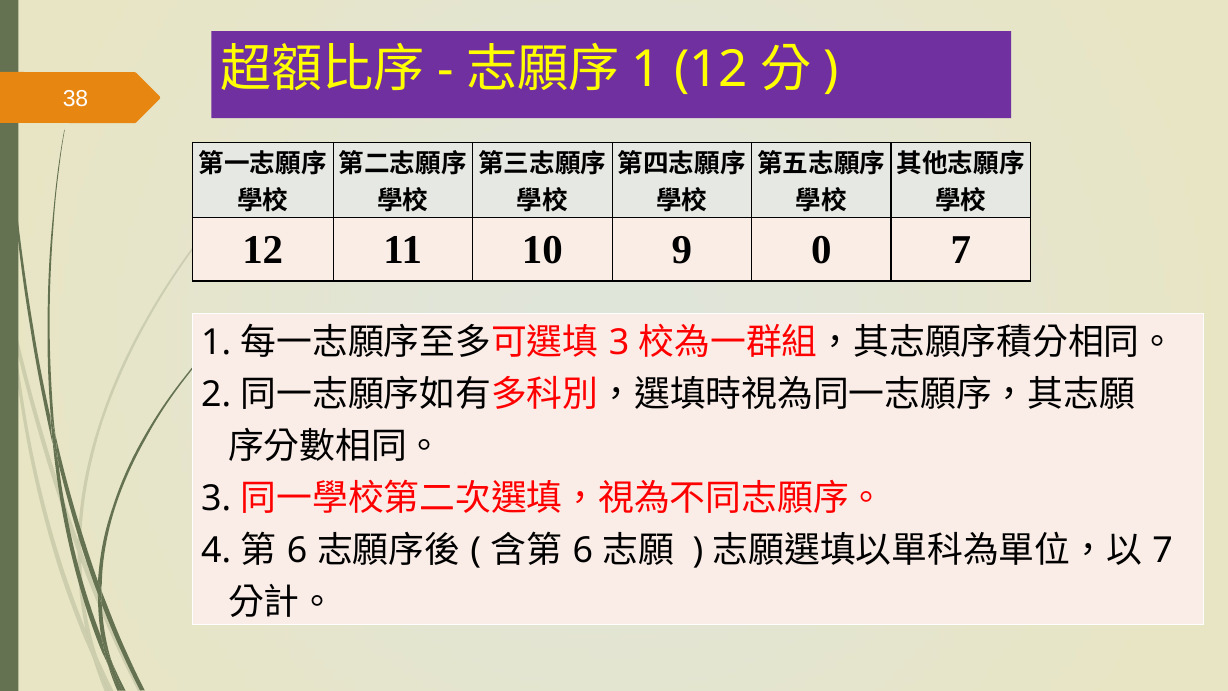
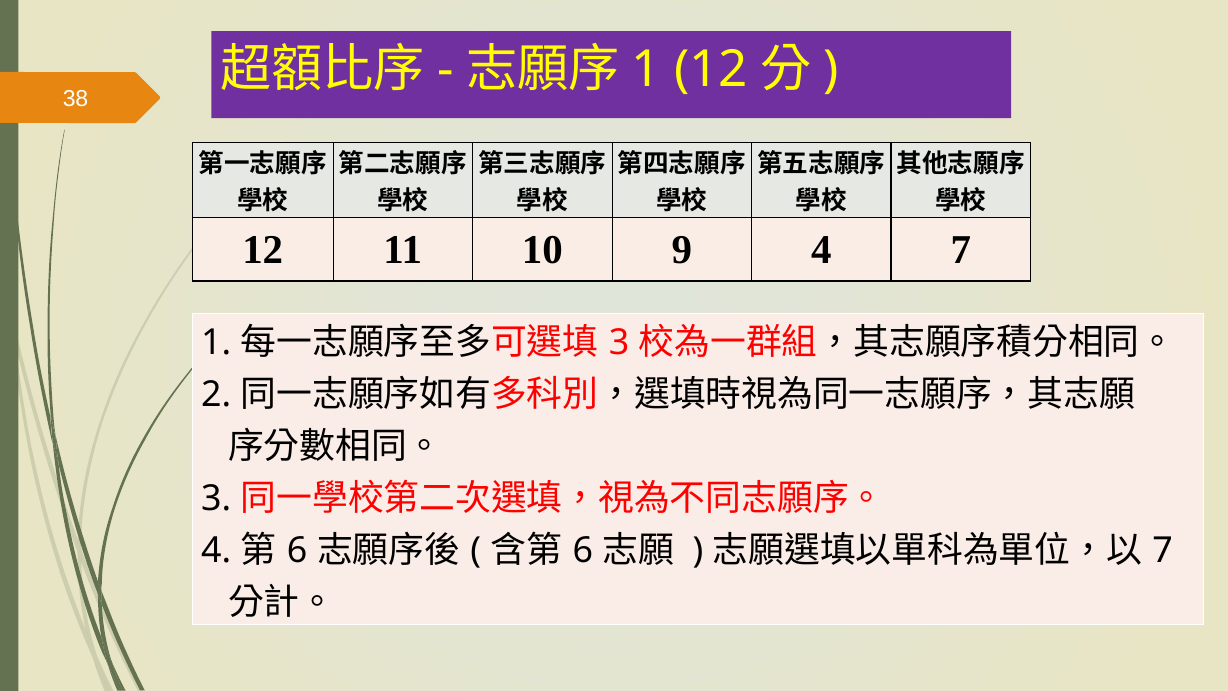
9 0: 0 -> 4 (821, 250)
